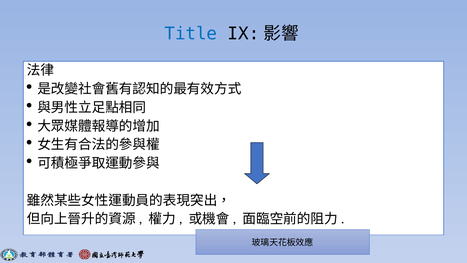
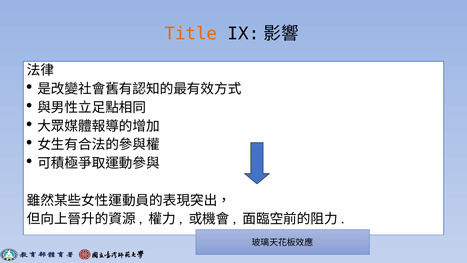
Title colour: blue -> orange (191, 34)
